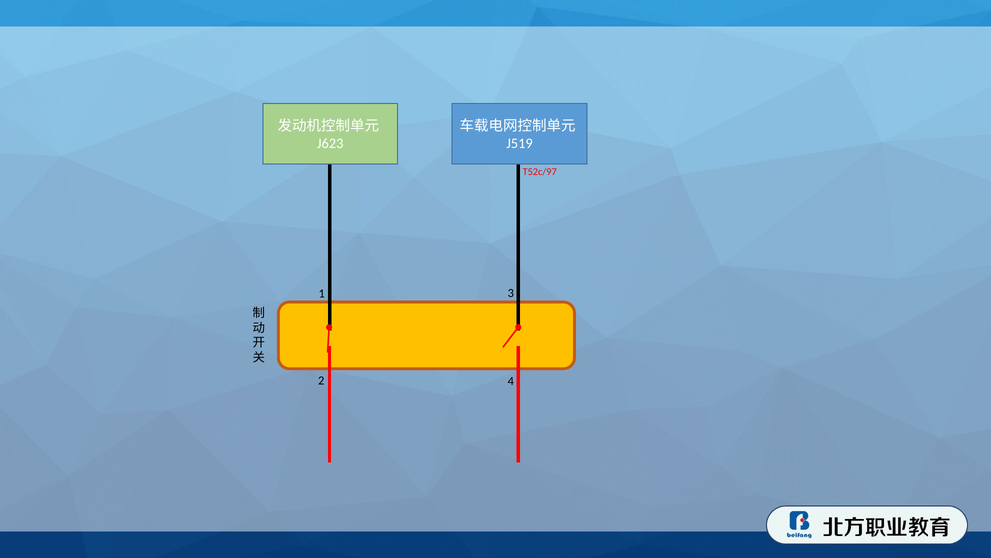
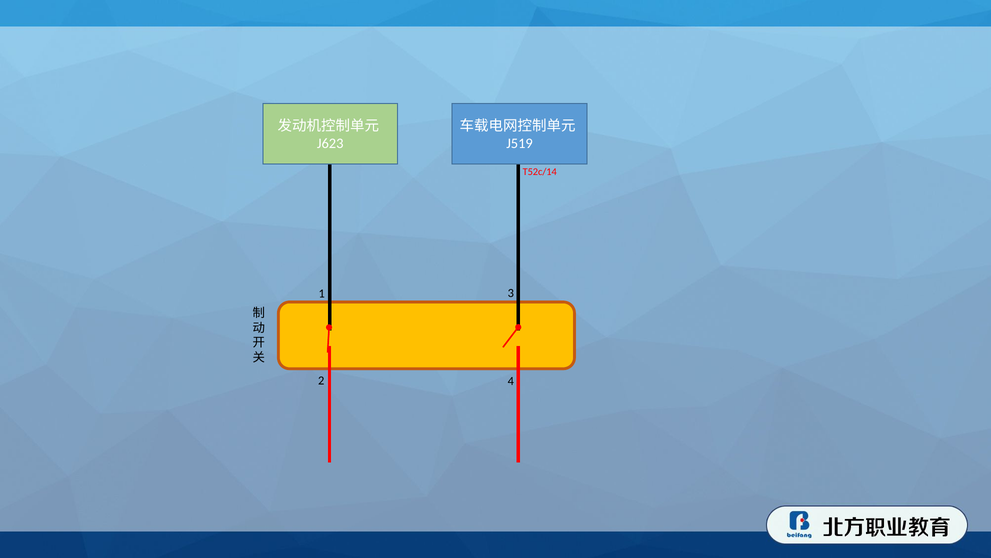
T52c/97: T52c/97 -> T52c/14 (540, 171)
